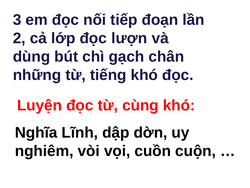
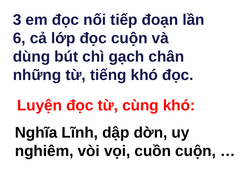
2: 2 -> 6 (19, 38)
đọc lượn: lượn -> cuộn (129, 38)
